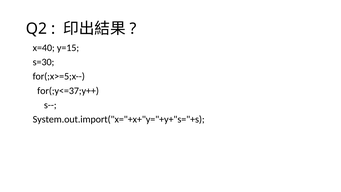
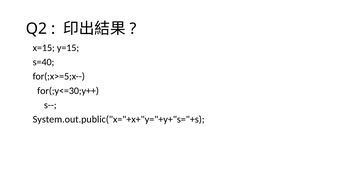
x=40: x=40 -> x=15 (44, 48)
s=30: s=30 -> s=40 (44, 62)
for(;y<=37;y++: for(;y<=37;y++ -> for(;y<=30;y++ (68, 91)
System.out.import("x="+x+"y="+y+"s="+s: System.out.import("x="+x+"y="+y+"s="+s -> System.out.public("x="+x+"y="+y+"s="+s (119, 119)
